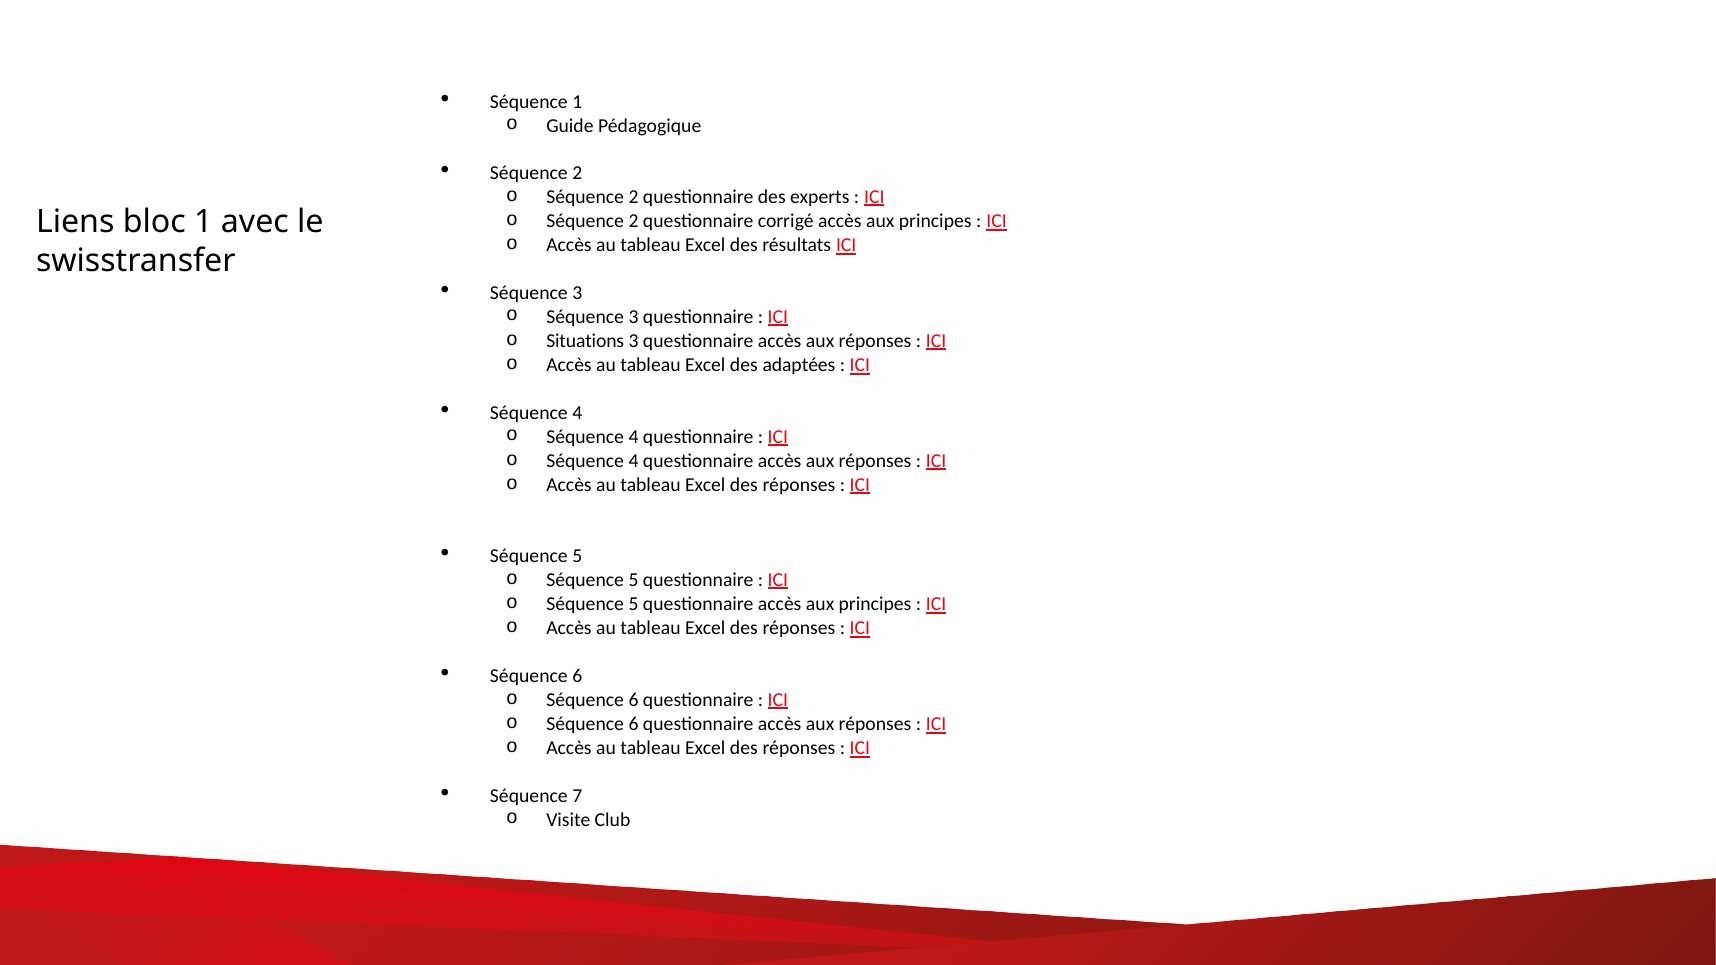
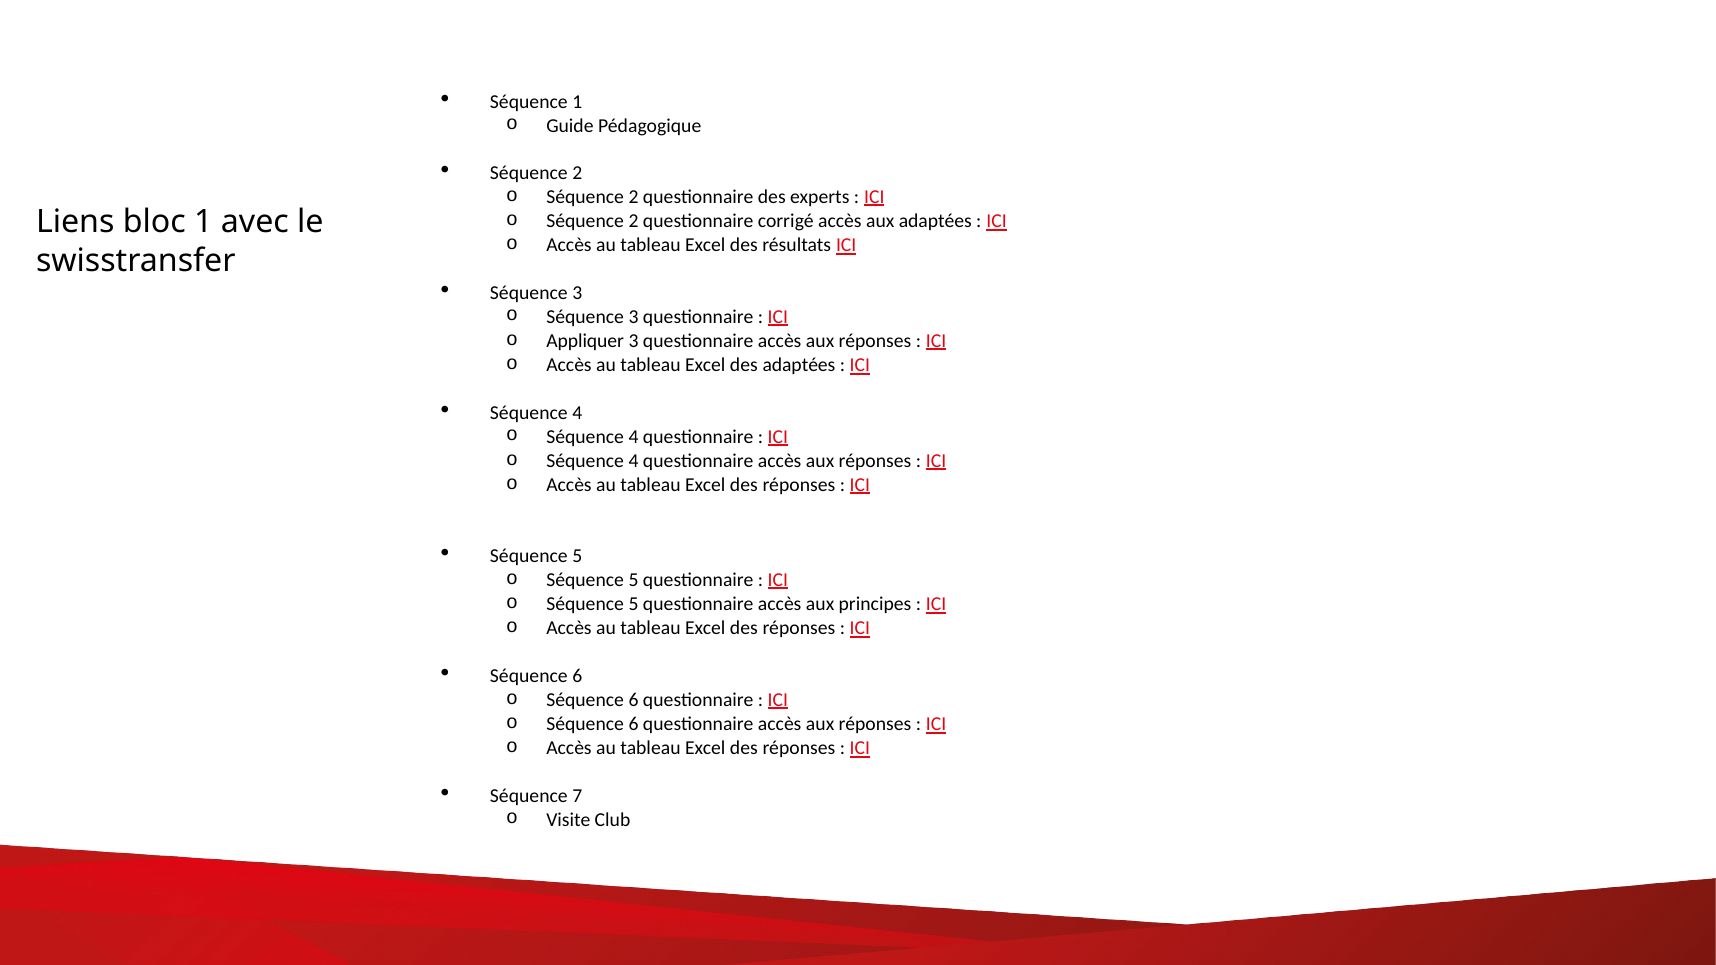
corrigé accès aux principes: principes -> adaptées (935, 221)
Situations: Situations -> Appliquer (585, 341)
